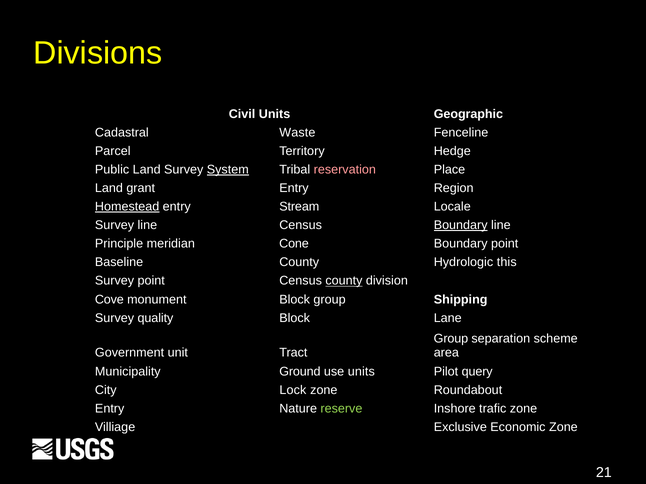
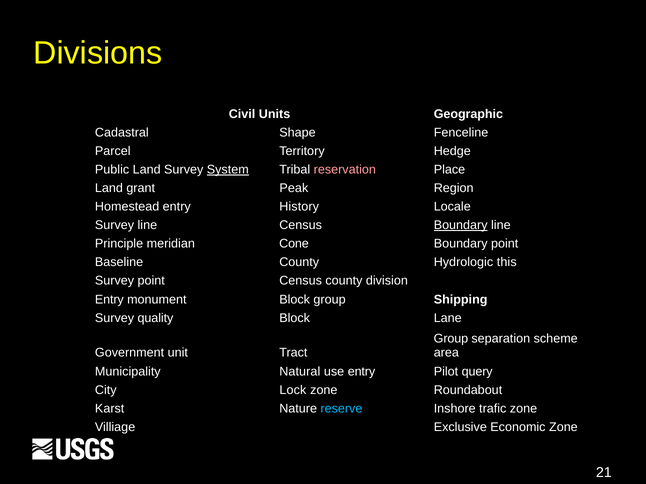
Waste: Waste -> Shape (297, 133)
grant Entry: Entry -> Peak (294, 188)
Homestead underline: present -> none (127, 207)
Stream: Stream -> History (299, 207)
county underline: present -> none (344, 281)
Cove: Cove -> Entry (109, 300)
Ground: Ground -> Natural (300, 372)
use units: units -> entry (361, 372)
Entry: Entry -> Karst (110, 409)
reserve colour: light green -> light blue (341, 409)
